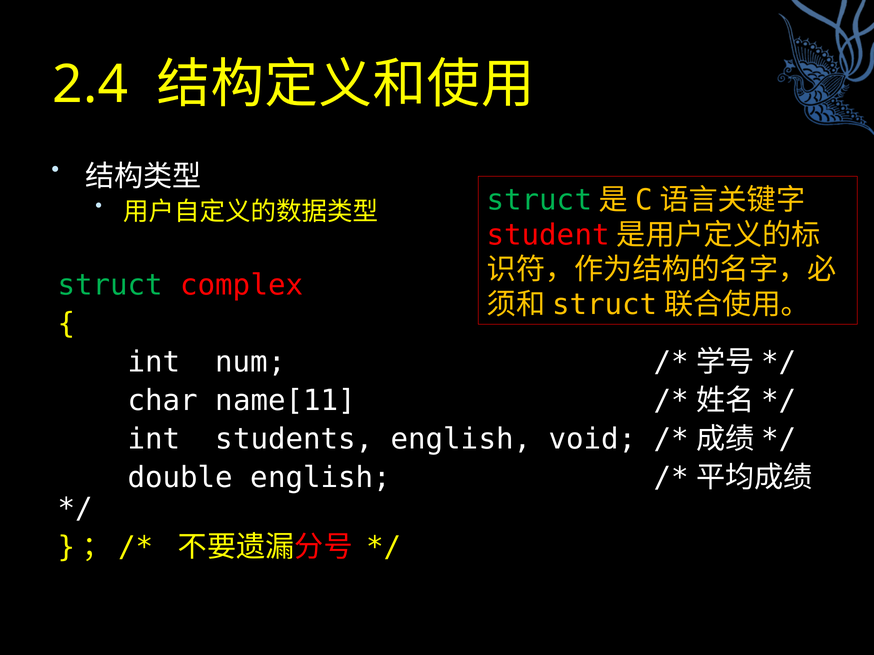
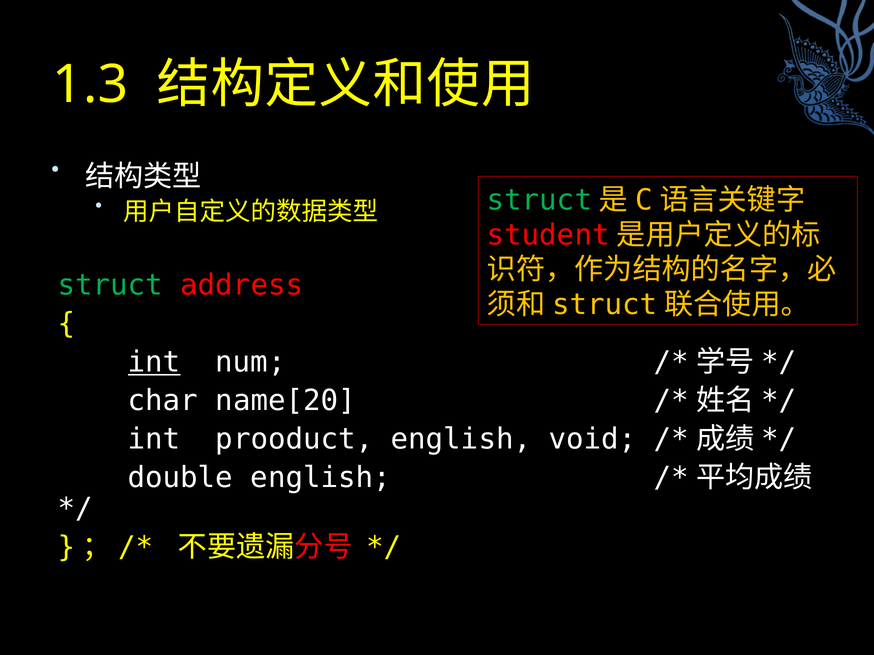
2.4: 2.4 -> 1.3 (90, 85)
complex: complex -> address (242, 286)
int underline: none -> present (154, 362)
name[11: name[11 -> name[20 (286, 401)
students: students -> prooduct (294, 439)
